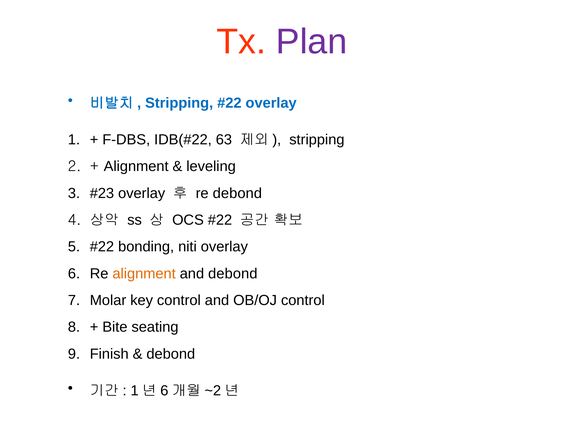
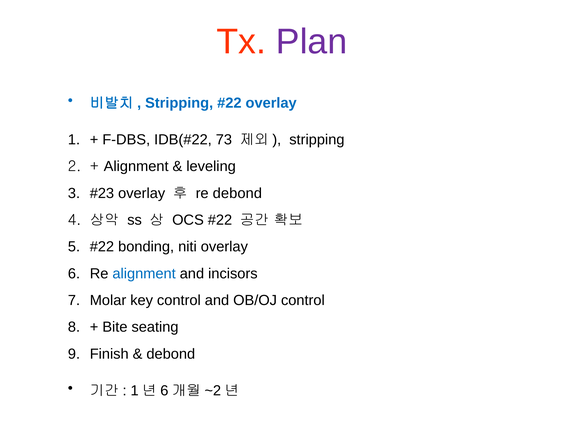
63: 63 -> 73 (224, 140)
alignment colour: orange -> blue (144, 274)
and debond: debond -> incisors (233, 274)
